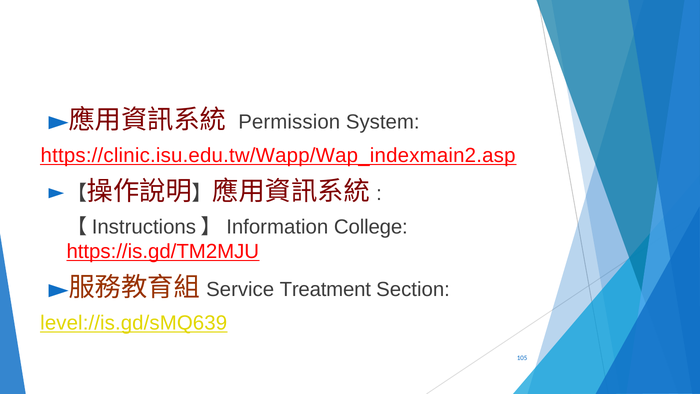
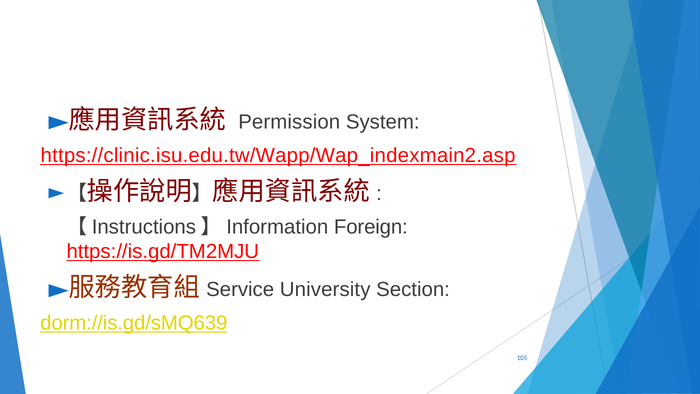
College: College -> Foreign (371, 227)
Treatment: Treatment -> University (325, 289)
level://is.gd/sMQ639: level://is.gd/sMQ639 -> dorm://is.gd/sMQ639 (134, 323)
